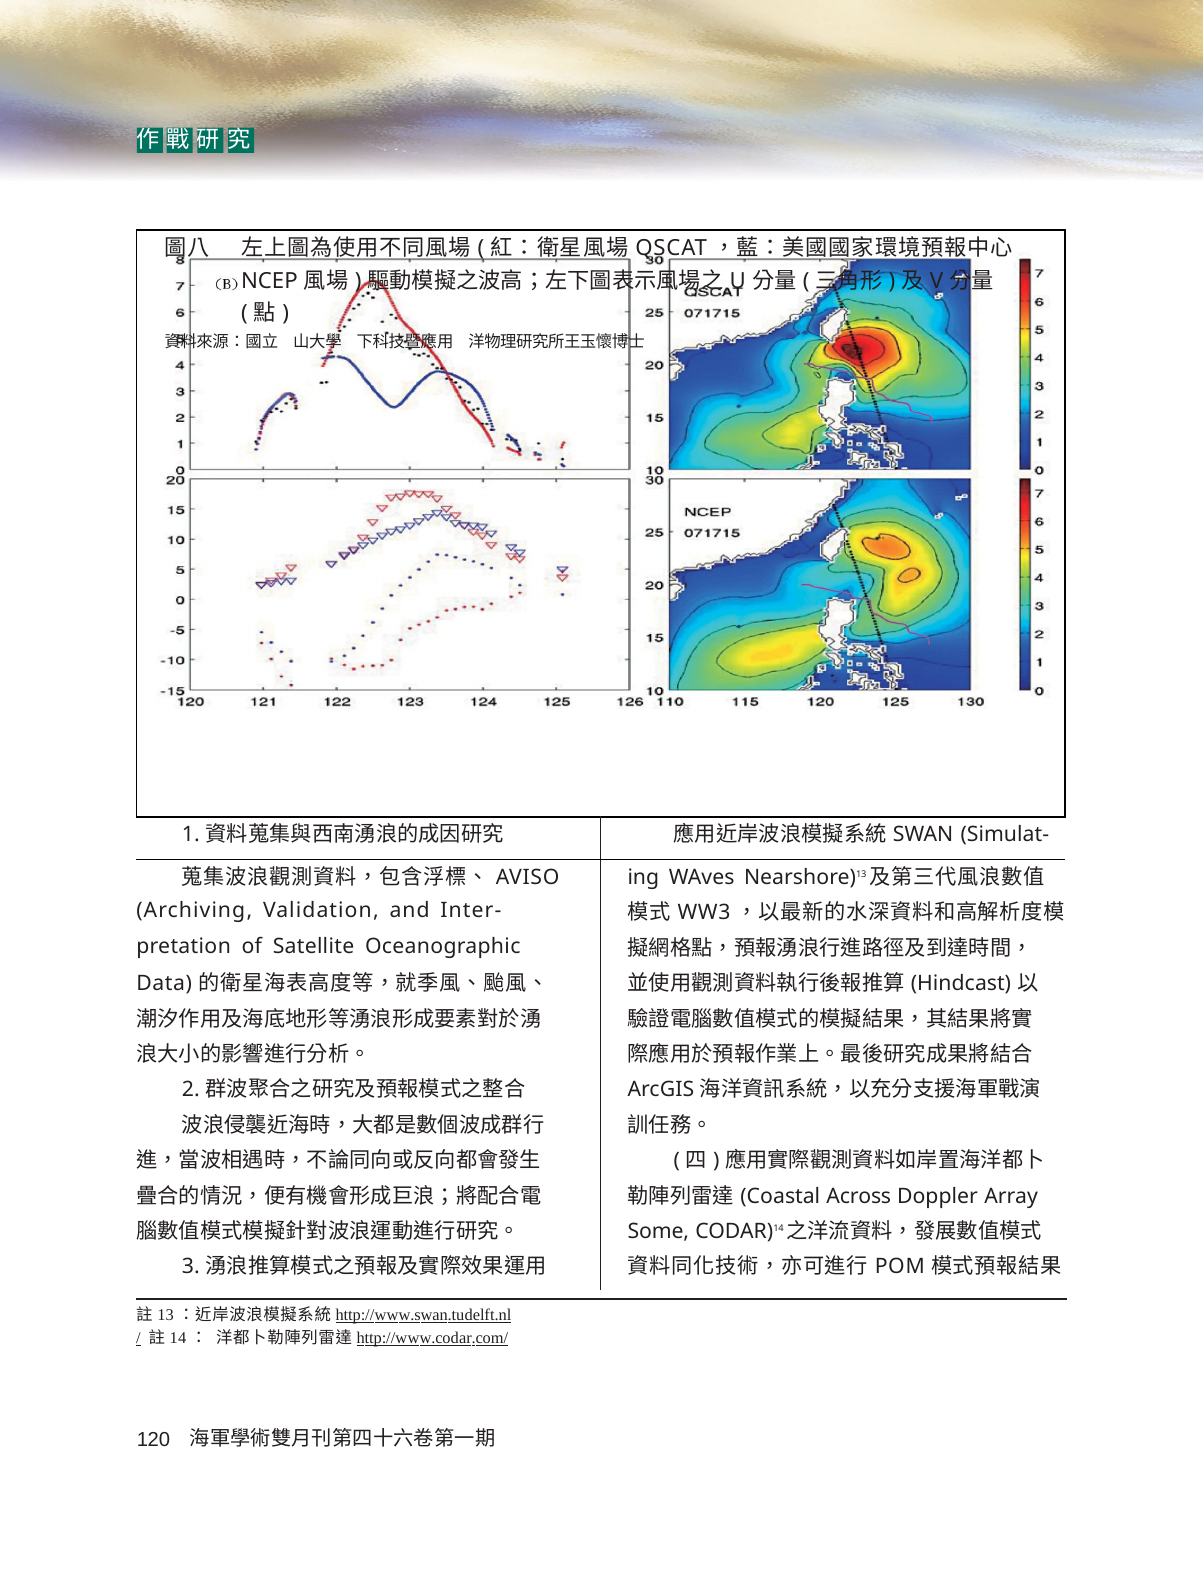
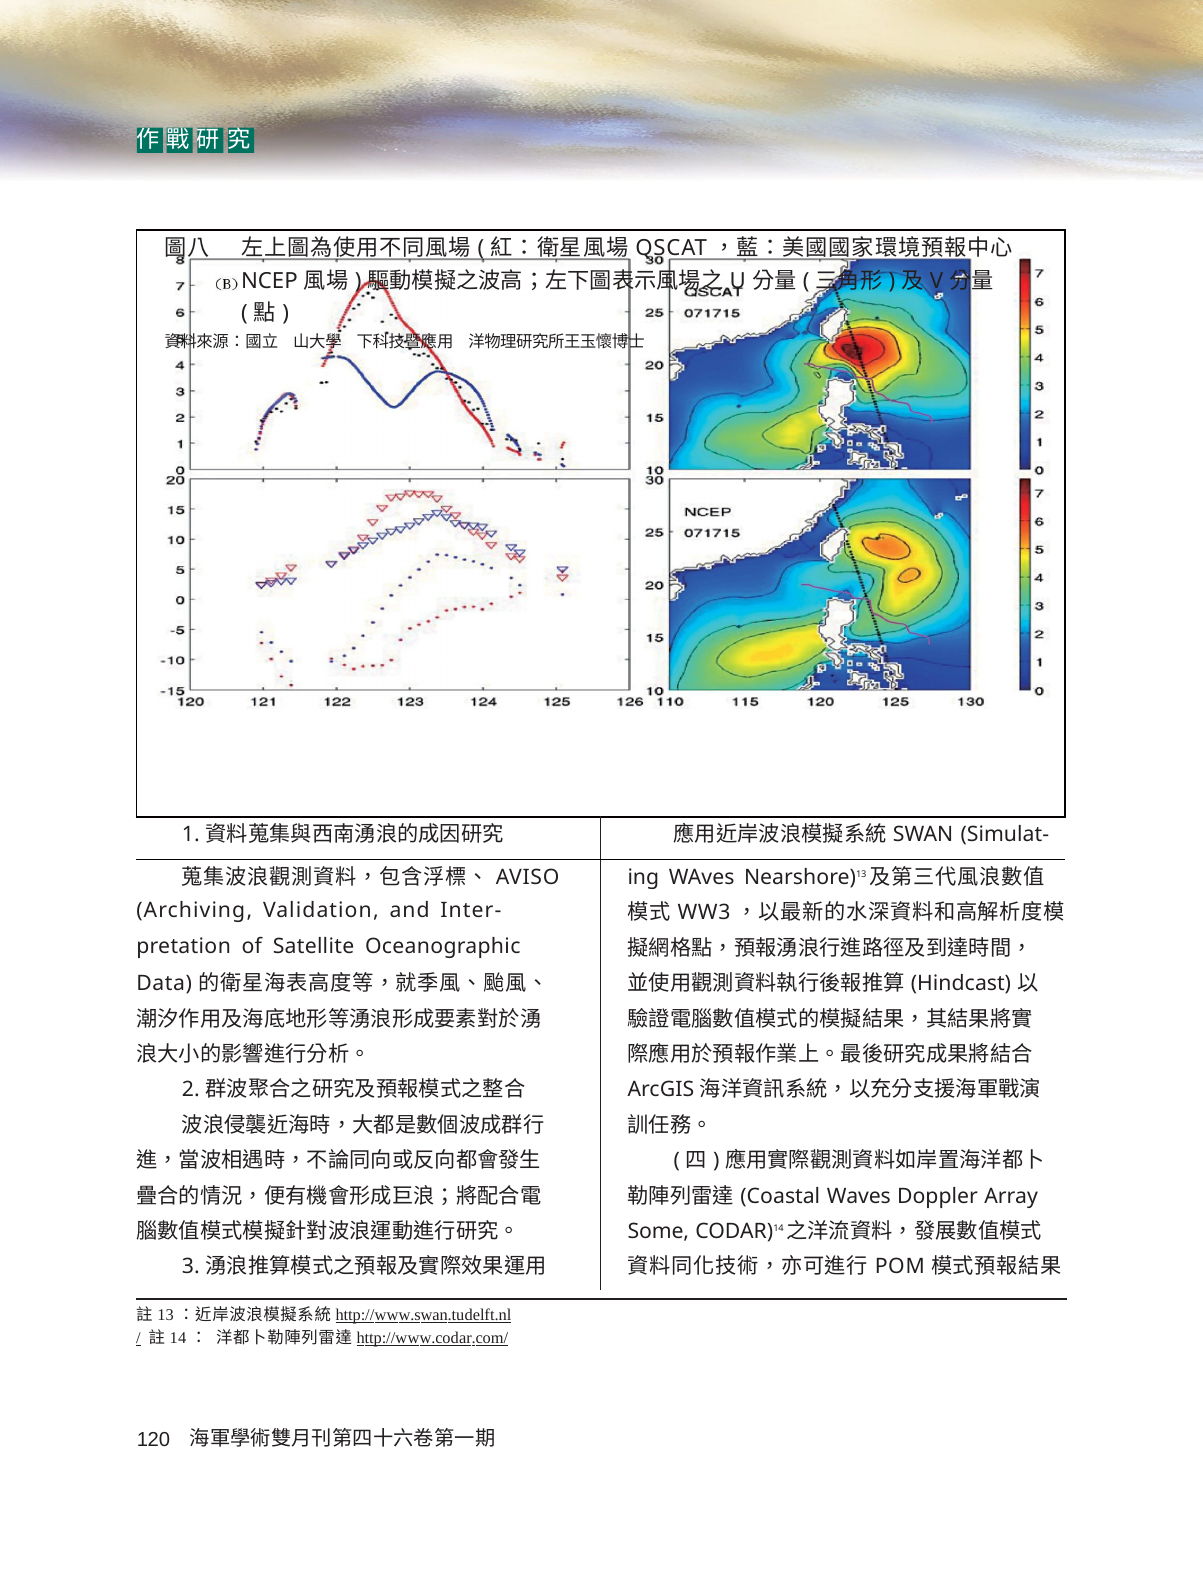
Across: Across -> Waves (859, 1196)
